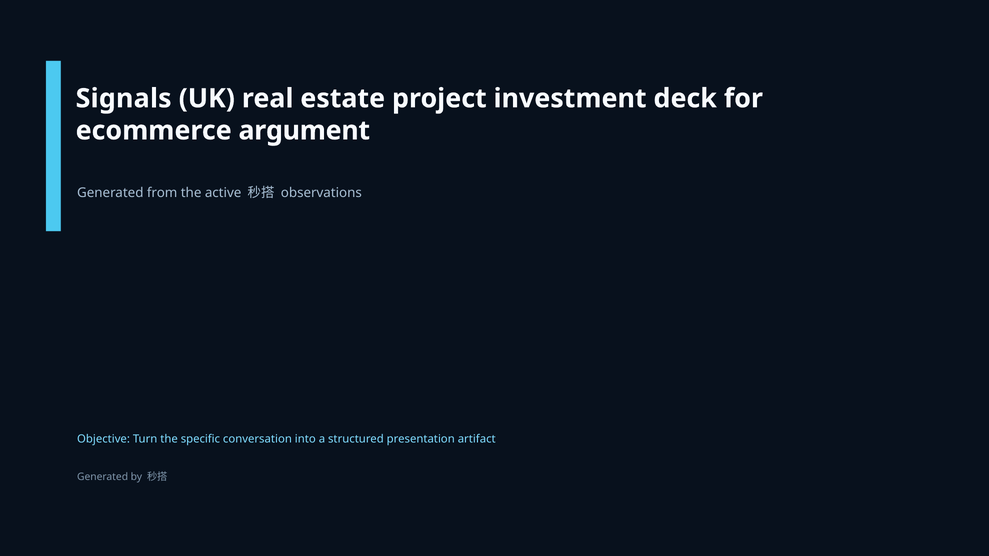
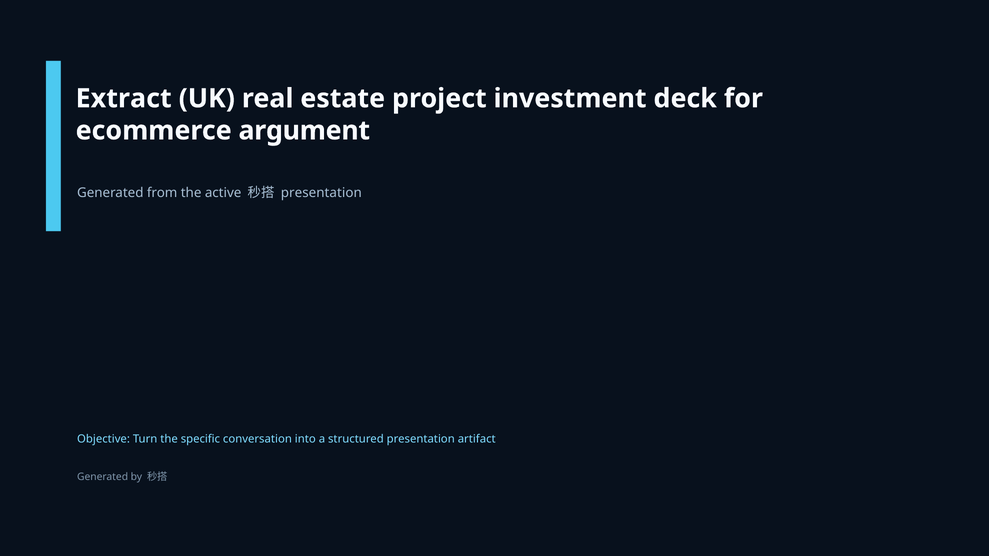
Signals: Signals -> Extract (124, 99)
observations: observations -> presentation (321, 193)
